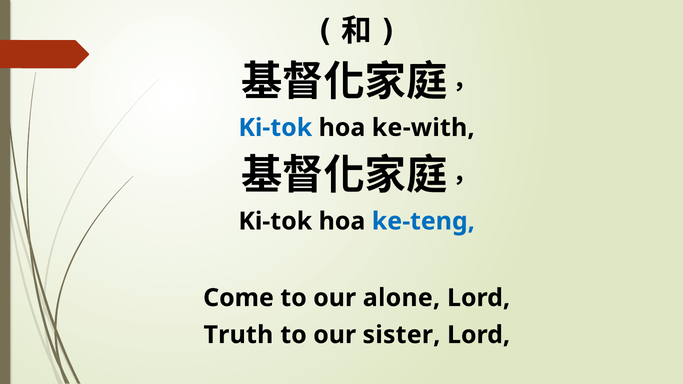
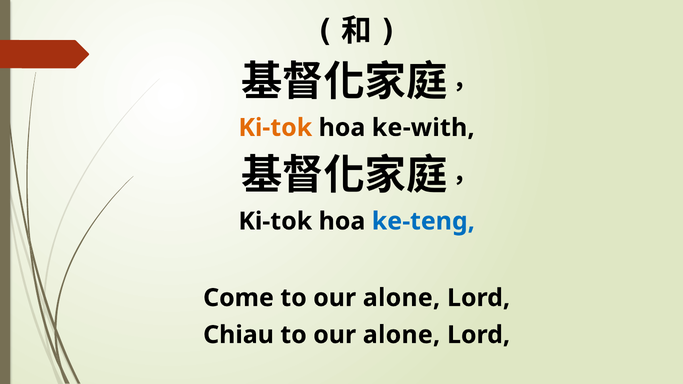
Ki-tok colour: blue -> orange (275, 128)
Truth: Truth -> Chiau (239, 335)
sister: sister -> alone (401, 335)
